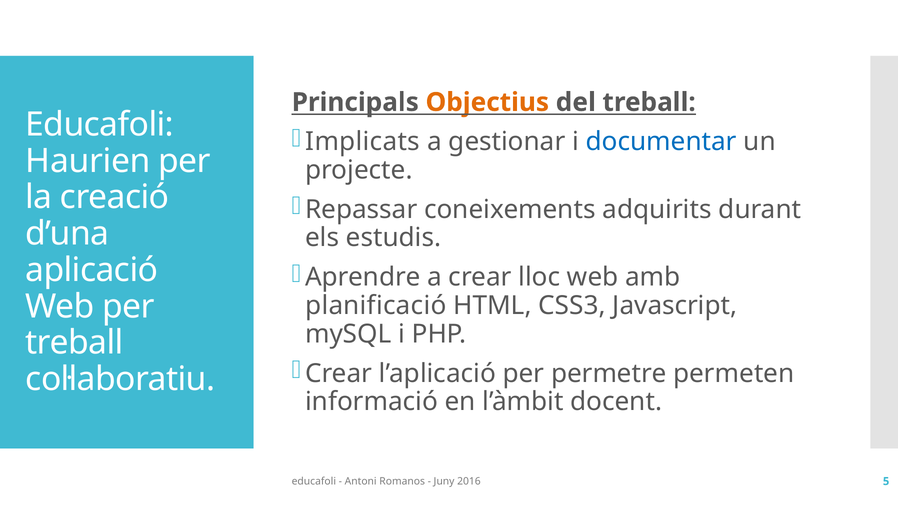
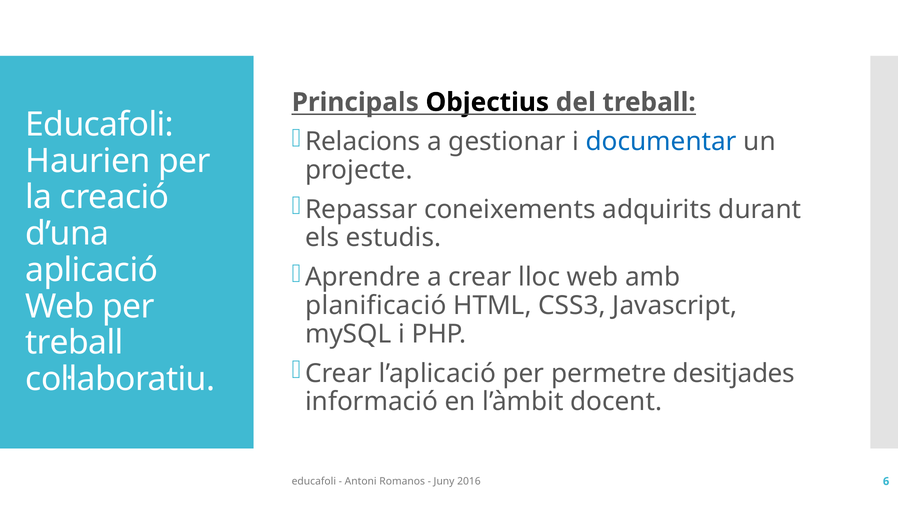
Objectius colour: orange -> black (487, 102)
Implicats: Implicats -> Relacions (363, 142)
permeten: permeten -> desitjades (734, 373)
5: 5 -> 6 (886, 481)
